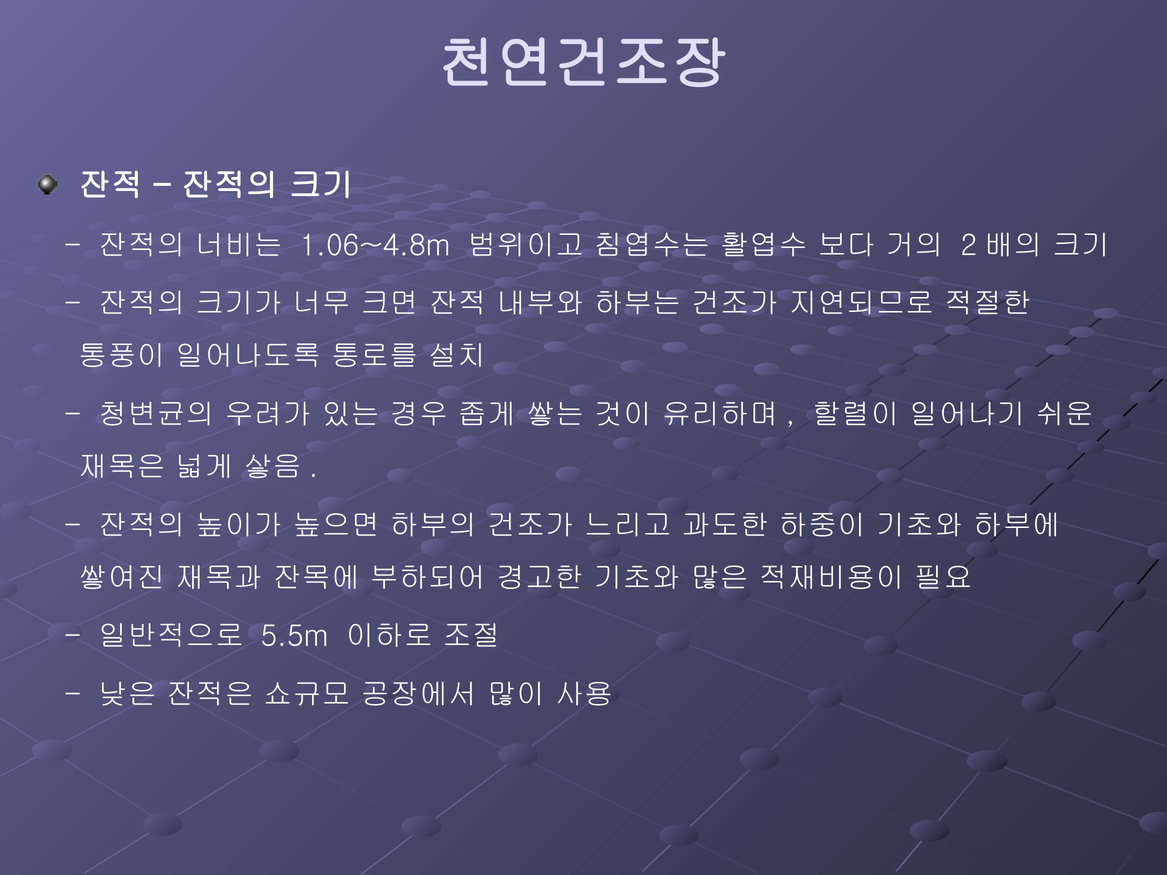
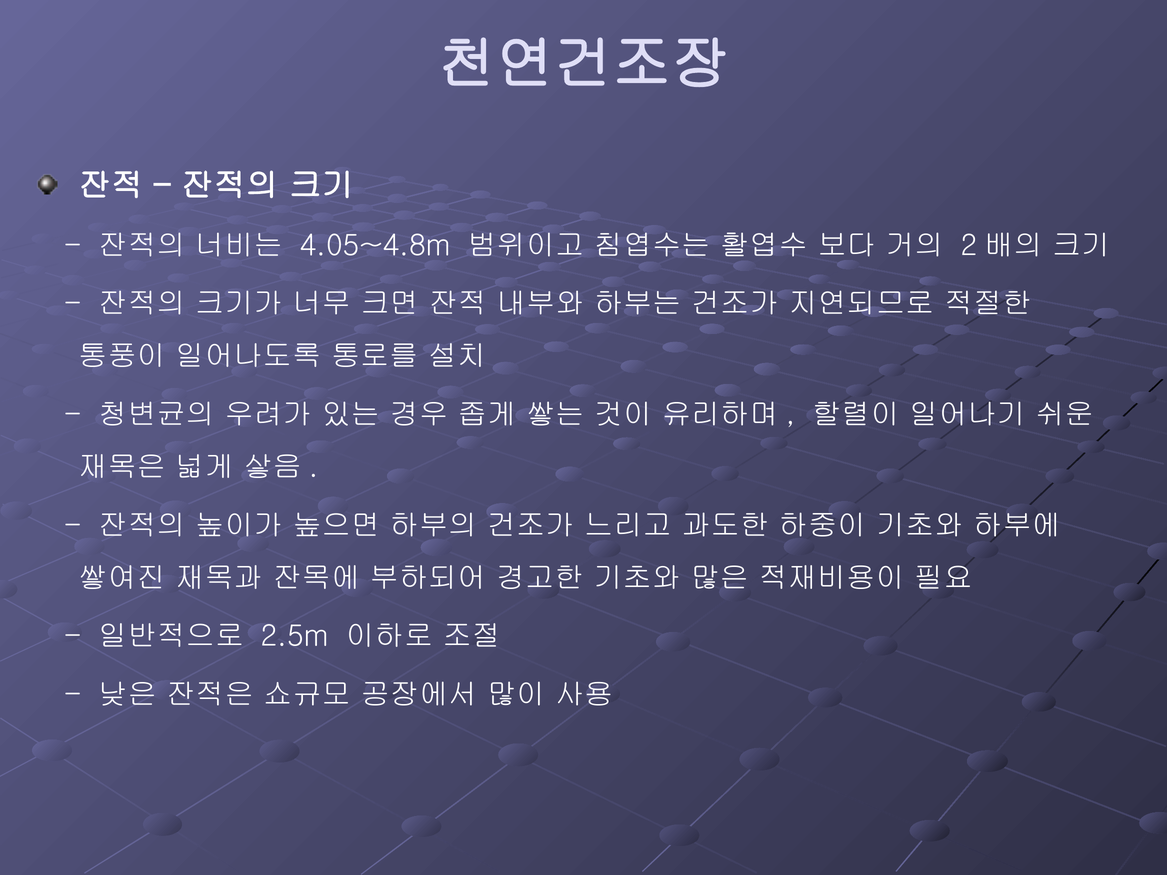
1.06~4.8m: 1.06~4.8m -> 4.05~4.8m (375, 245)
5.5m: 5.5m -> 2.5m (295, 636)
